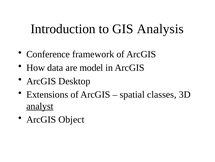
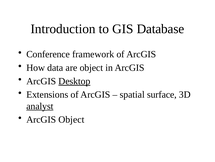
Analysis: Analysis -> Database (160, 29)
are model: model -> object (91, 67)
Desktop underline: none -> present (74, 81)
classes: classes -> surface (162, 94)
